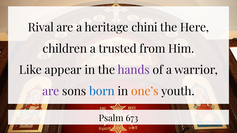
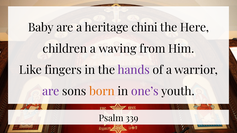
Rival: Rival -> Baby (41, 28)
trusted: trusted -> waving (118, 49)
appear: appear -> fingers (63, 70)
born colour: blue -> orange (102, 92)
one’s colour: orange -> purple (145, 92)
673: 673 -> 339 (132, 119)
